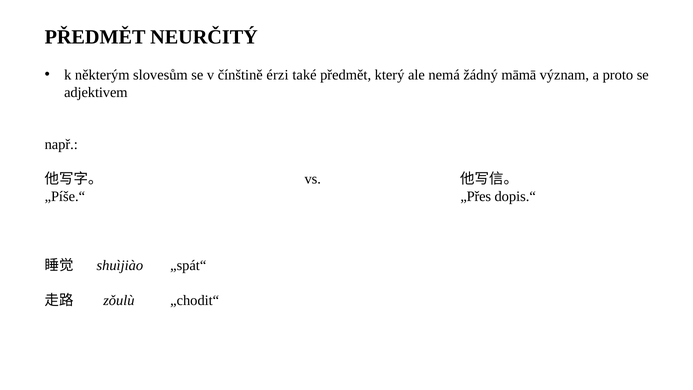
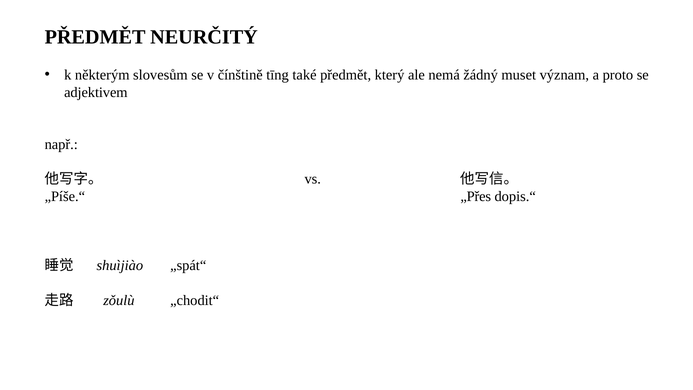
érzi: érzi -> tīng (278, 75)
māmā: māmā -> muset (519, 75)
